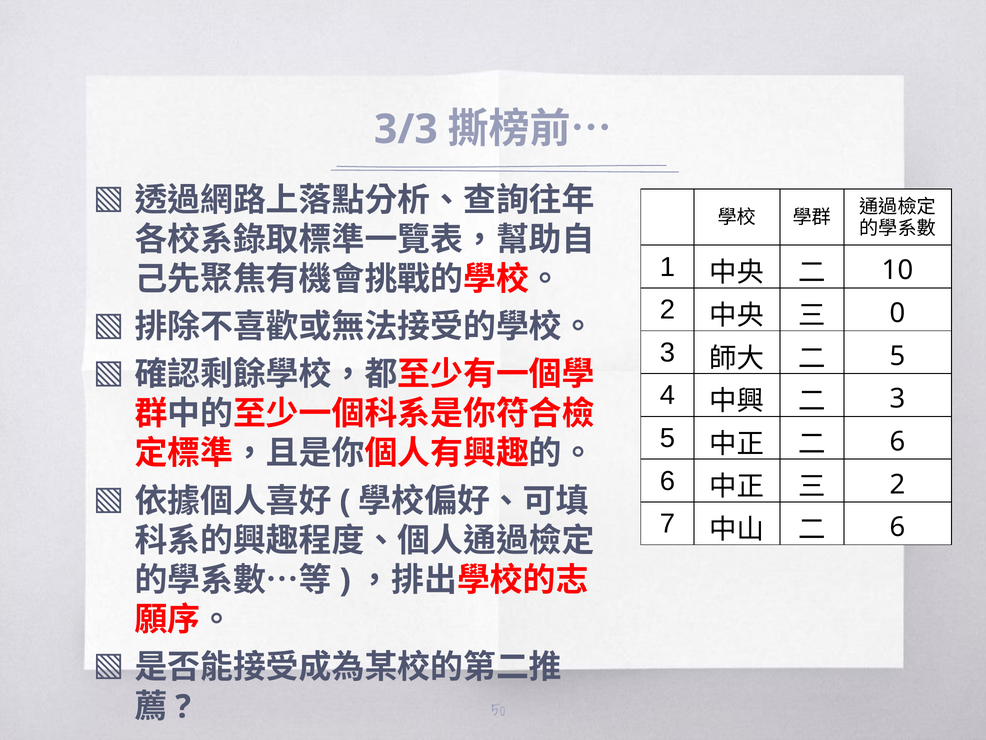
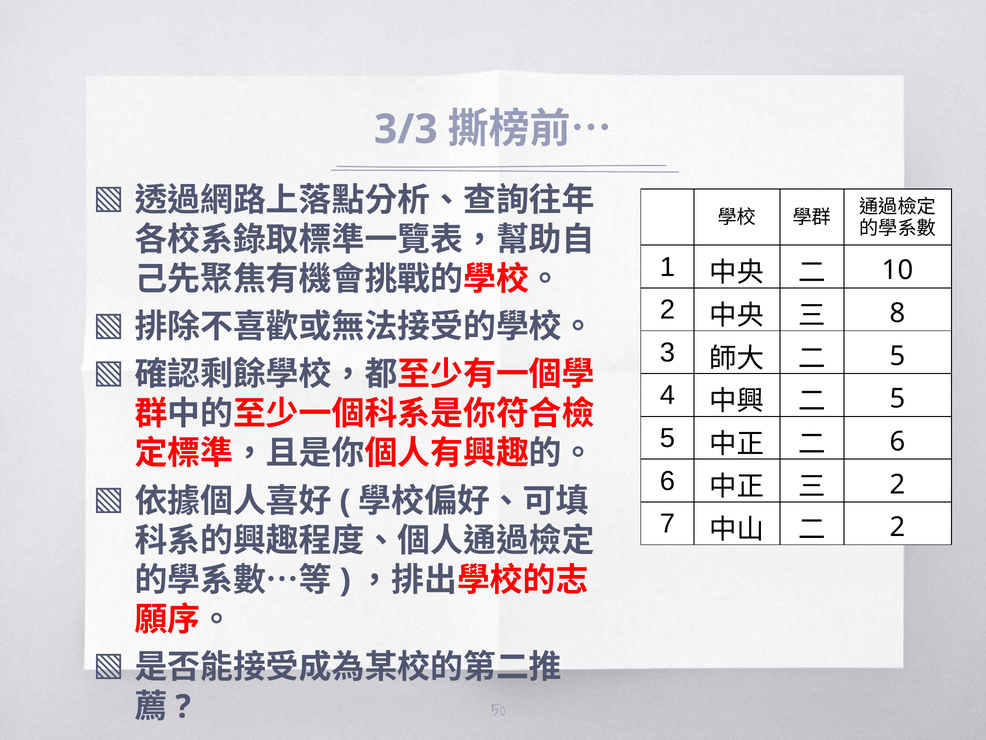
0: 0 -> 8 (898, 313)
3: 3 -> 5 (898, 399)
6: 6 -> 2 (898, 527)
